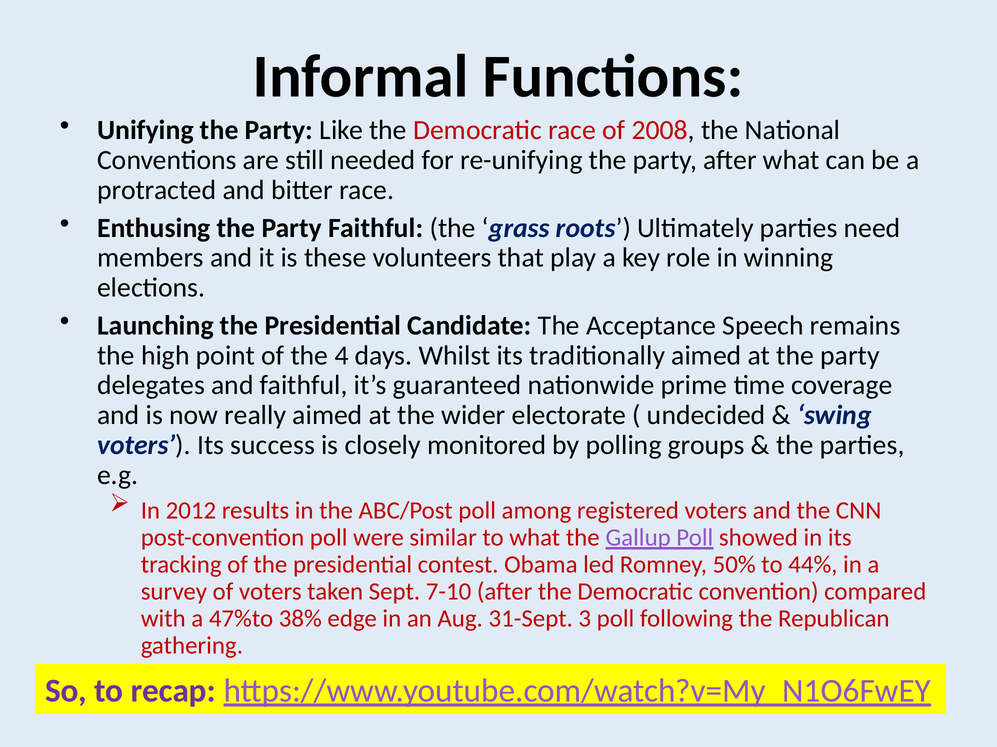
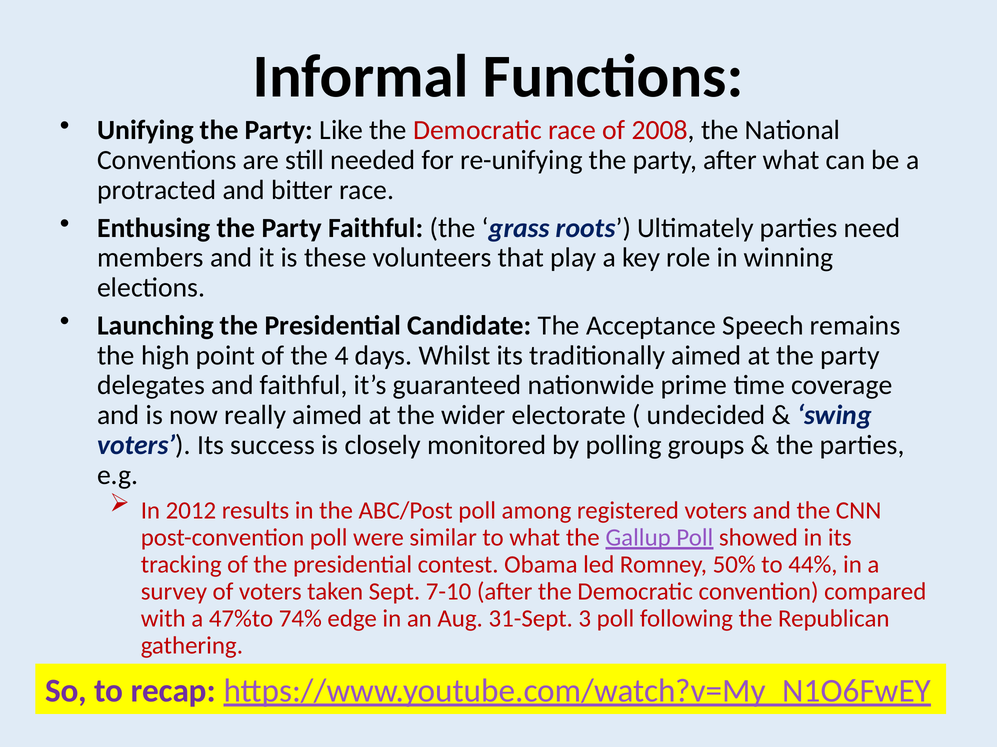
38%: 38% -> 74% (300, 619)
